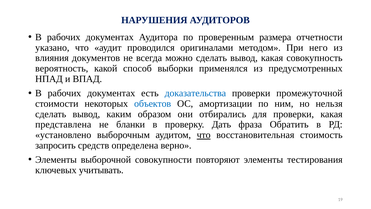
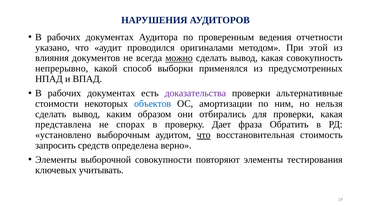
размера: размера -> ведения (275, 37)
него: него -> этой (318, 48)
можно underline: none -> present (179, 58)
вероятность: вероятность -> непрерывно (62, 68)
доказательства colour: blue -> purple (195, 93)
промежуточной: промежуточной -> альтернативные (309, 93)
бланки: бланки -> спорах (131, 124)
Дать: Дать -> Дает (221, 124)
